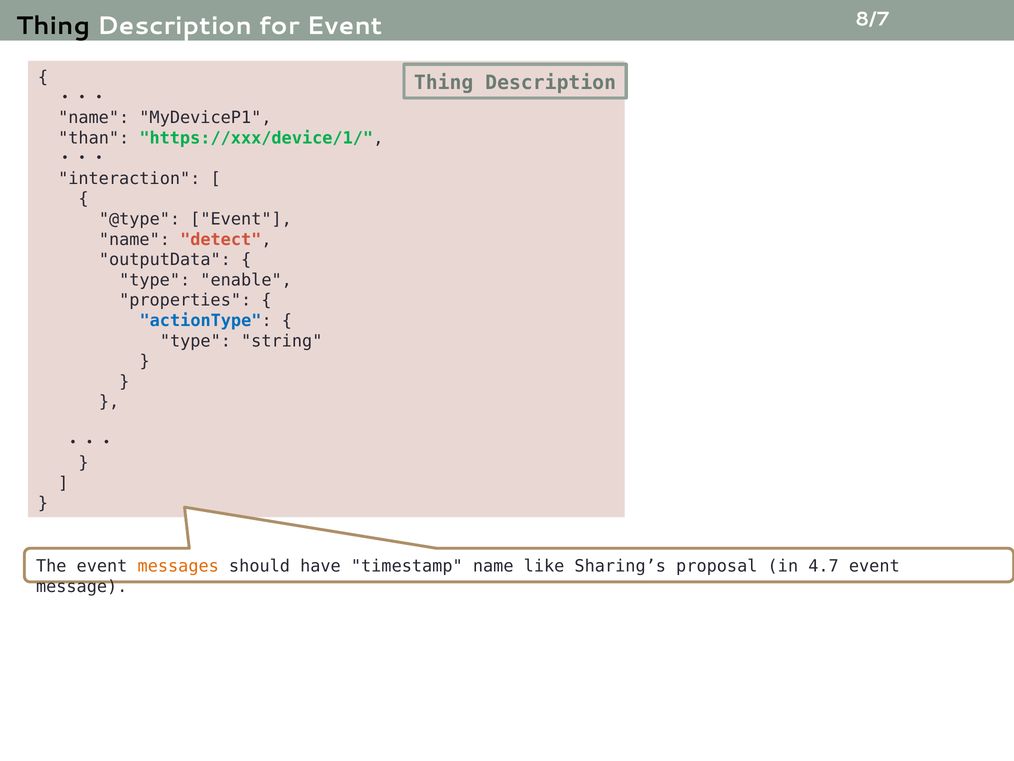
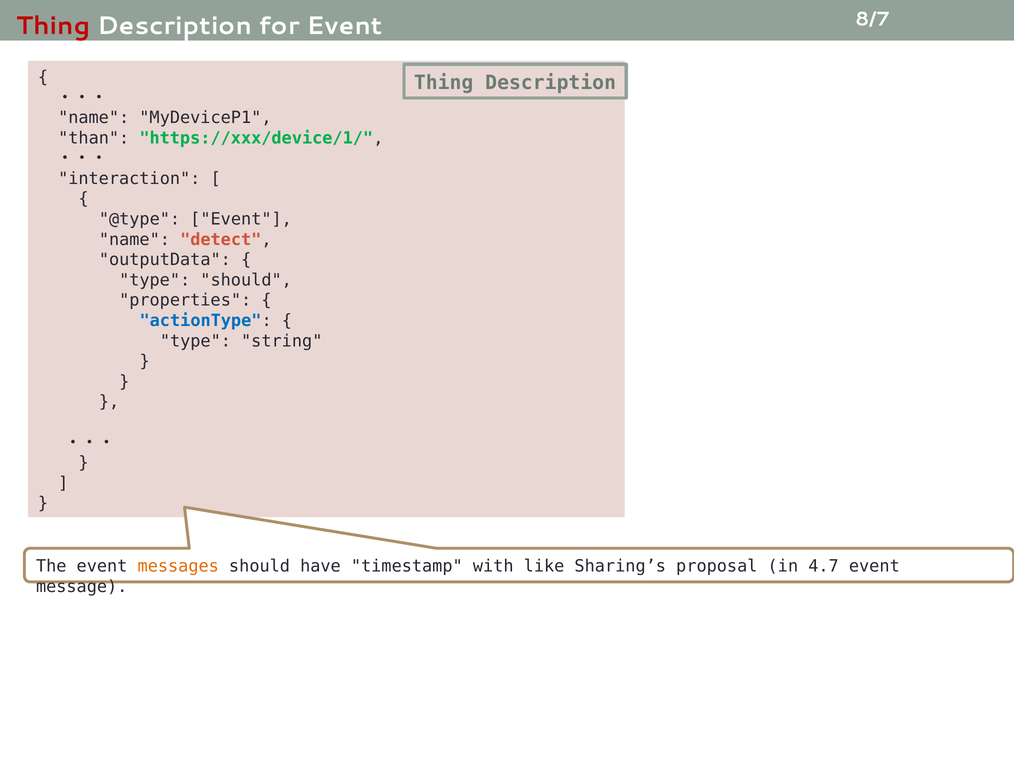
Thing colour: black -> red (53, 26)
type enable: enable -> should (246, 280)
timestamp name: name -> with (493, 566)
